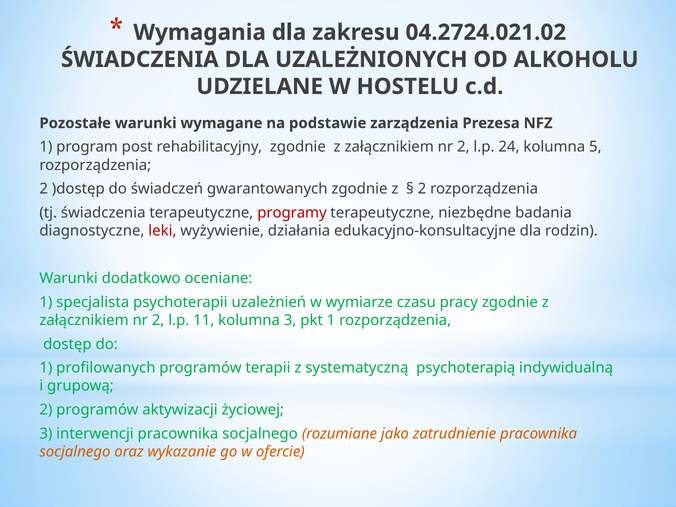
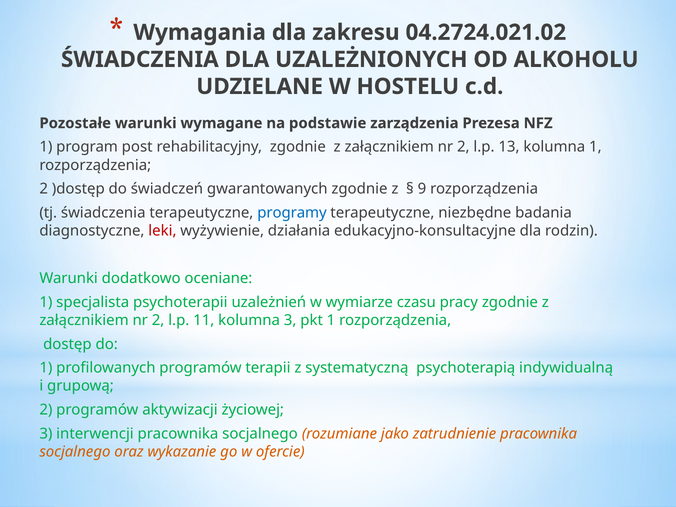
24: 24 -> 13 (509, 147)
kolumna 5: 5 -> 1 (595, 147)
2: 2 -> 9 (422, 189)
programy colour: red -> blue (292, 213)
